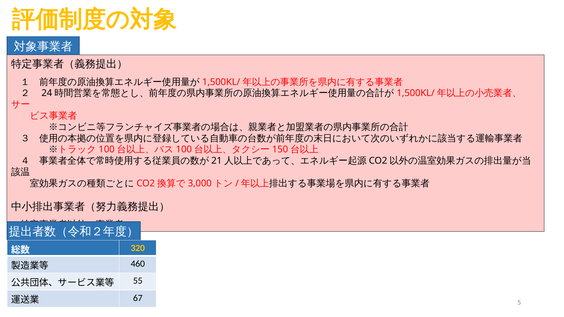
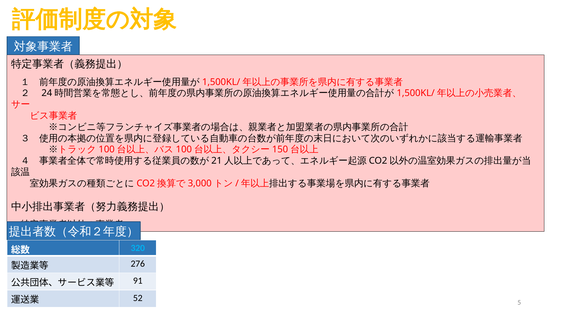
320 colour: yellow -> light blue (138, 248)
460: 460 -> 276 (138, 264)
55: 55 -> 91 (138, 281)
67: 67 -> 52 (138, 298)
